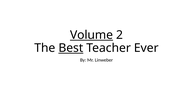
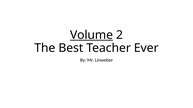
Best underline: present -> none (71, 48)
